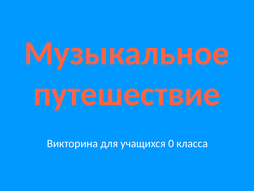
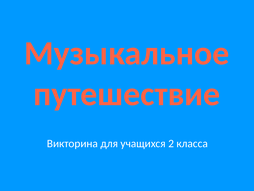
0: 0 -> 2 (171, 143)
